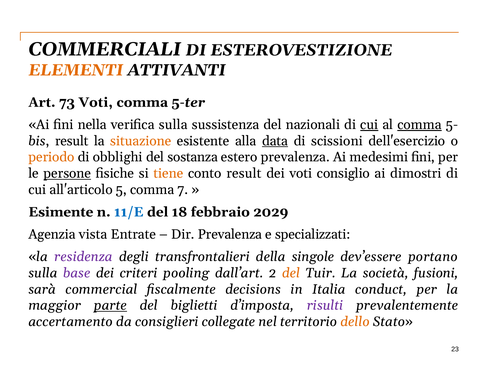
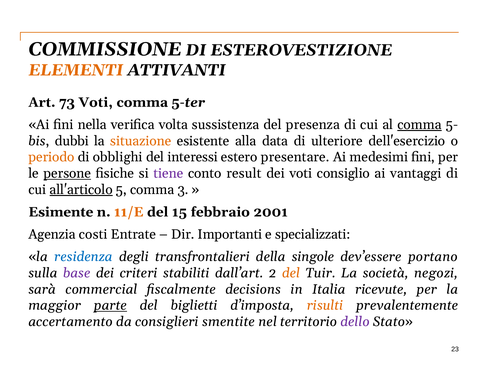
COMMERCIALI: COMMERCIALI -> COMMISSIONE (105, 49)
verifica sulla: sulla -> volta (173, 125)
nazionali: nazionali -> presenza (313, 125)
cui underline: present -> none (369, 125)
result: result -> dubbi (72, 141)
data underline: present -> none (275, 141)
scissioni: scissioni -> ulteriore (337, 141)
sostanza: sostanza -> interessi (193, 157)
estero prevalenza: prevalenza -> presentare (295, 157)
tiene colour: orange -> purple (168, 174)
dimostri: dimostri -> vantaggi (416, 174)
all'articolo underline: none -> present (81, 190)
7: 7 -> 3 (183, 190)
11/E colour: blue -> orange (129, 212)
18: 18 -> 15 (179, 212)
2029: 2029 -> 2001 (271, 212)
vista: vista -> costi (93, 235)
Dir Prevalenza: Prevalenza -> Importanti (230, 235)
residenza colour: purple -> blue (83, 257)
pooling: pooling -> stabiliti (186, 273)
fusioni: fusioni -> negozi (436, 273)
conduct: conduct -> ricevute (381, 289)
risulti colour: purple -> orange (325, 306)
collegate: collegate -> smentite (229, 322)
dello colour: orange -> purple (355, 322)
